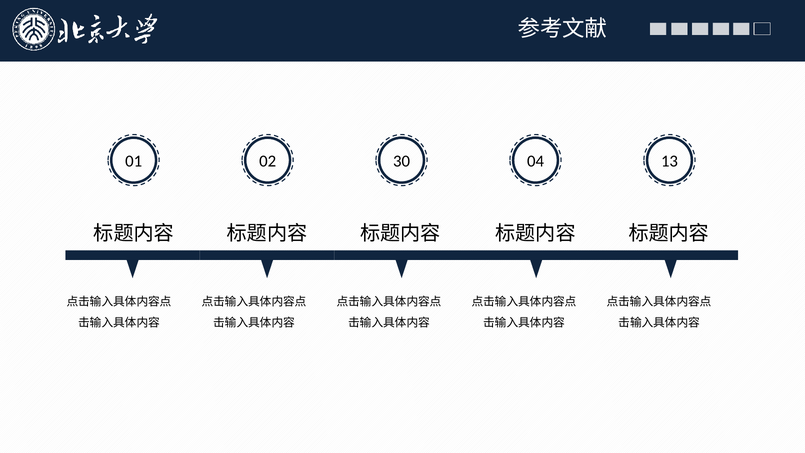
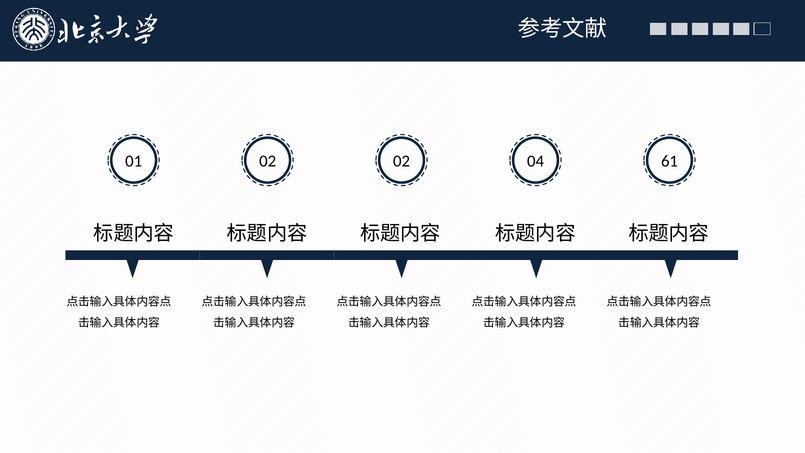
02 30: 30 -> 02 (402, 161)
13: 13 -> 61 (669, 161)
